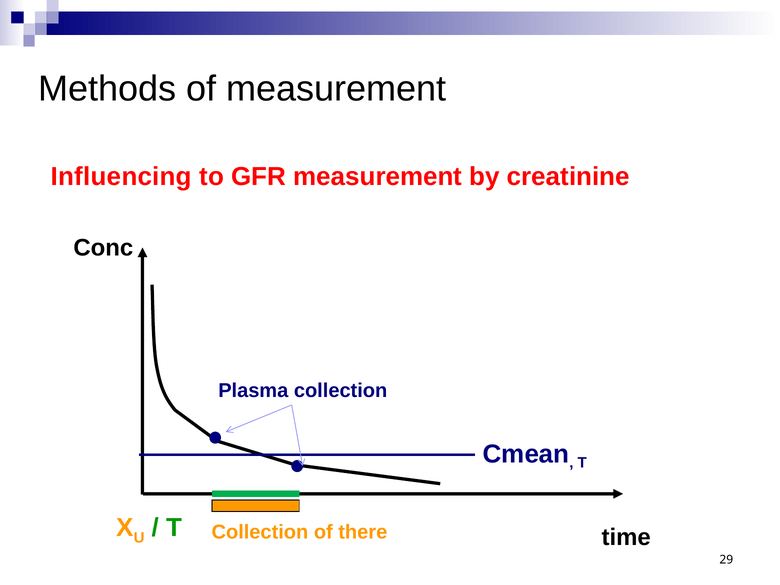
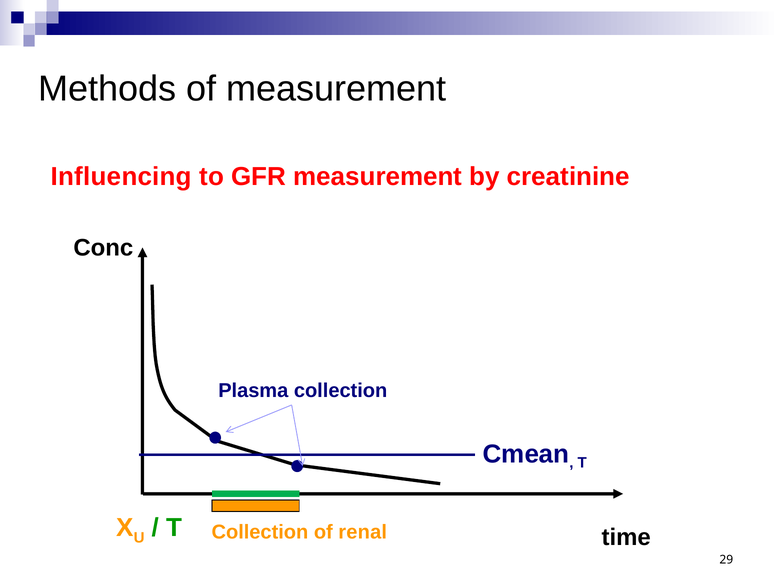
there: there -> renal (363, 532)
